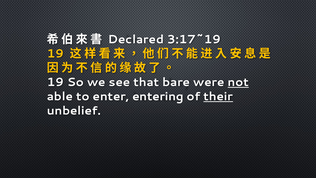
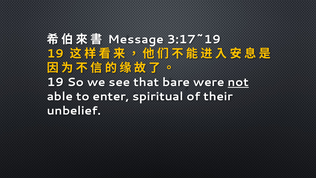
Declared: Declared -> Message (136, 39)
entering: entering -> spiritual (158, 96)
their underline: present -> none (218, 96)
